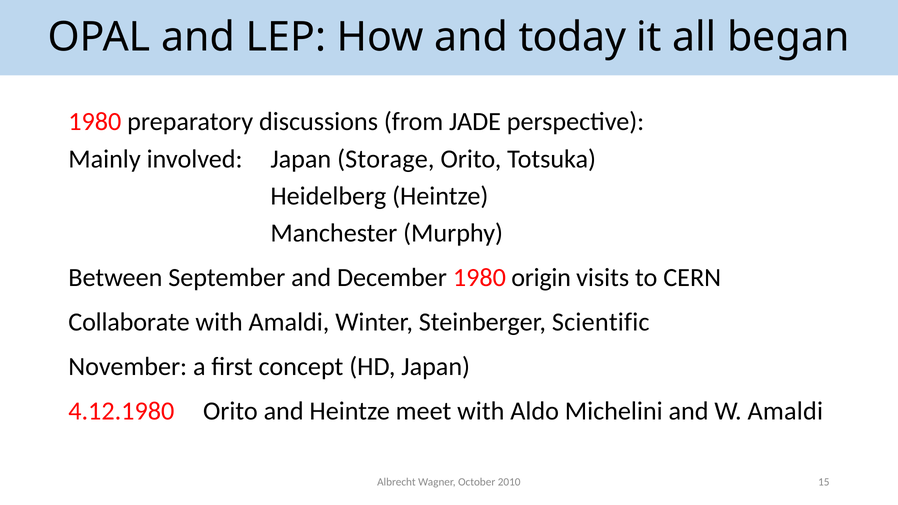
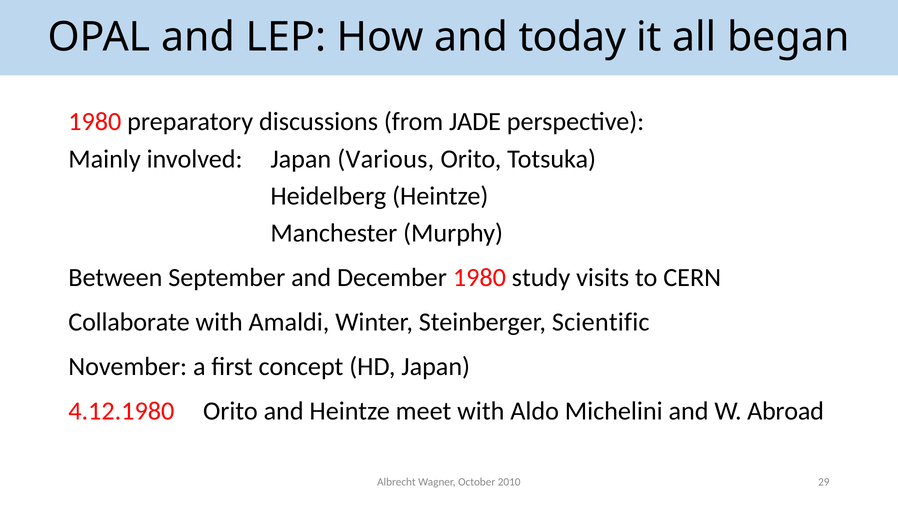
Storage: Storage -> Various (386, 159)
origin: origin -> study (541, 278)
W Amaldi: Amaldi -> Abroad (786, 411)
15: 15 -> 29 (824, 482)
